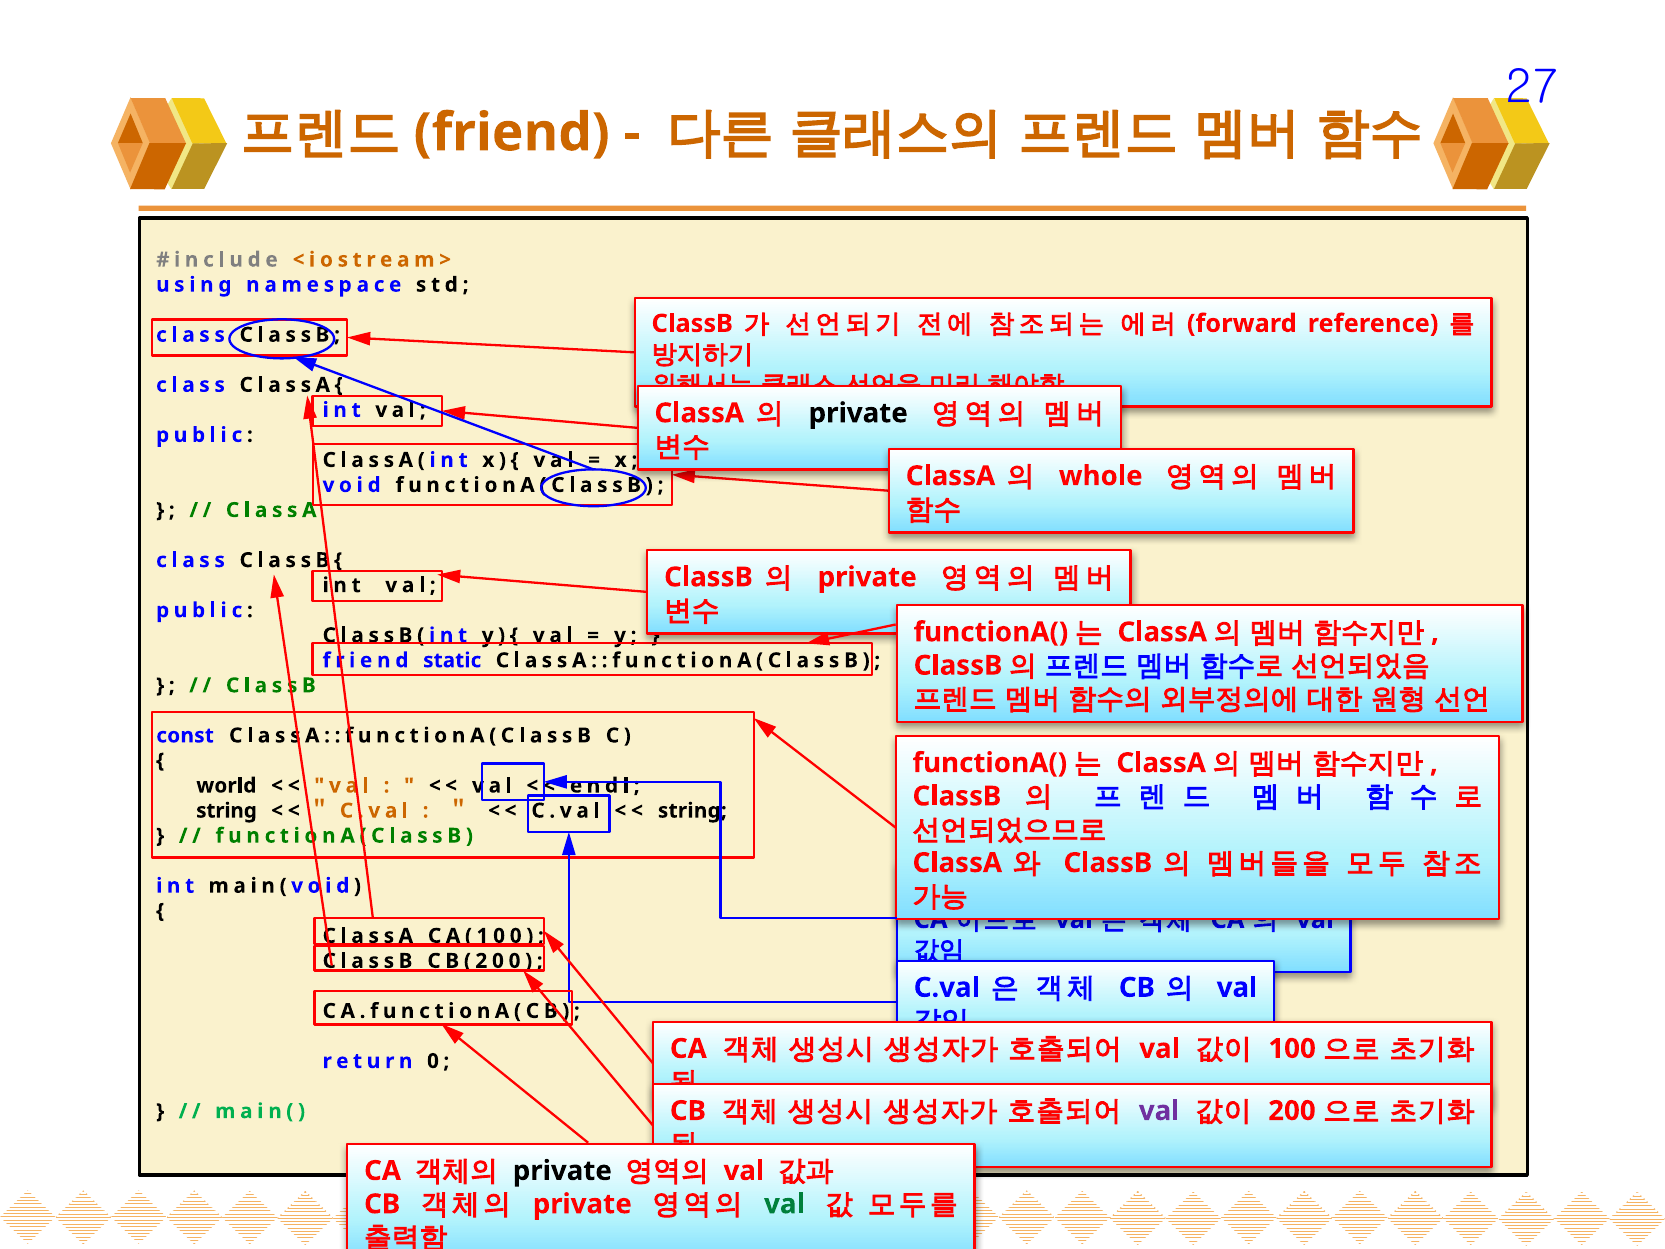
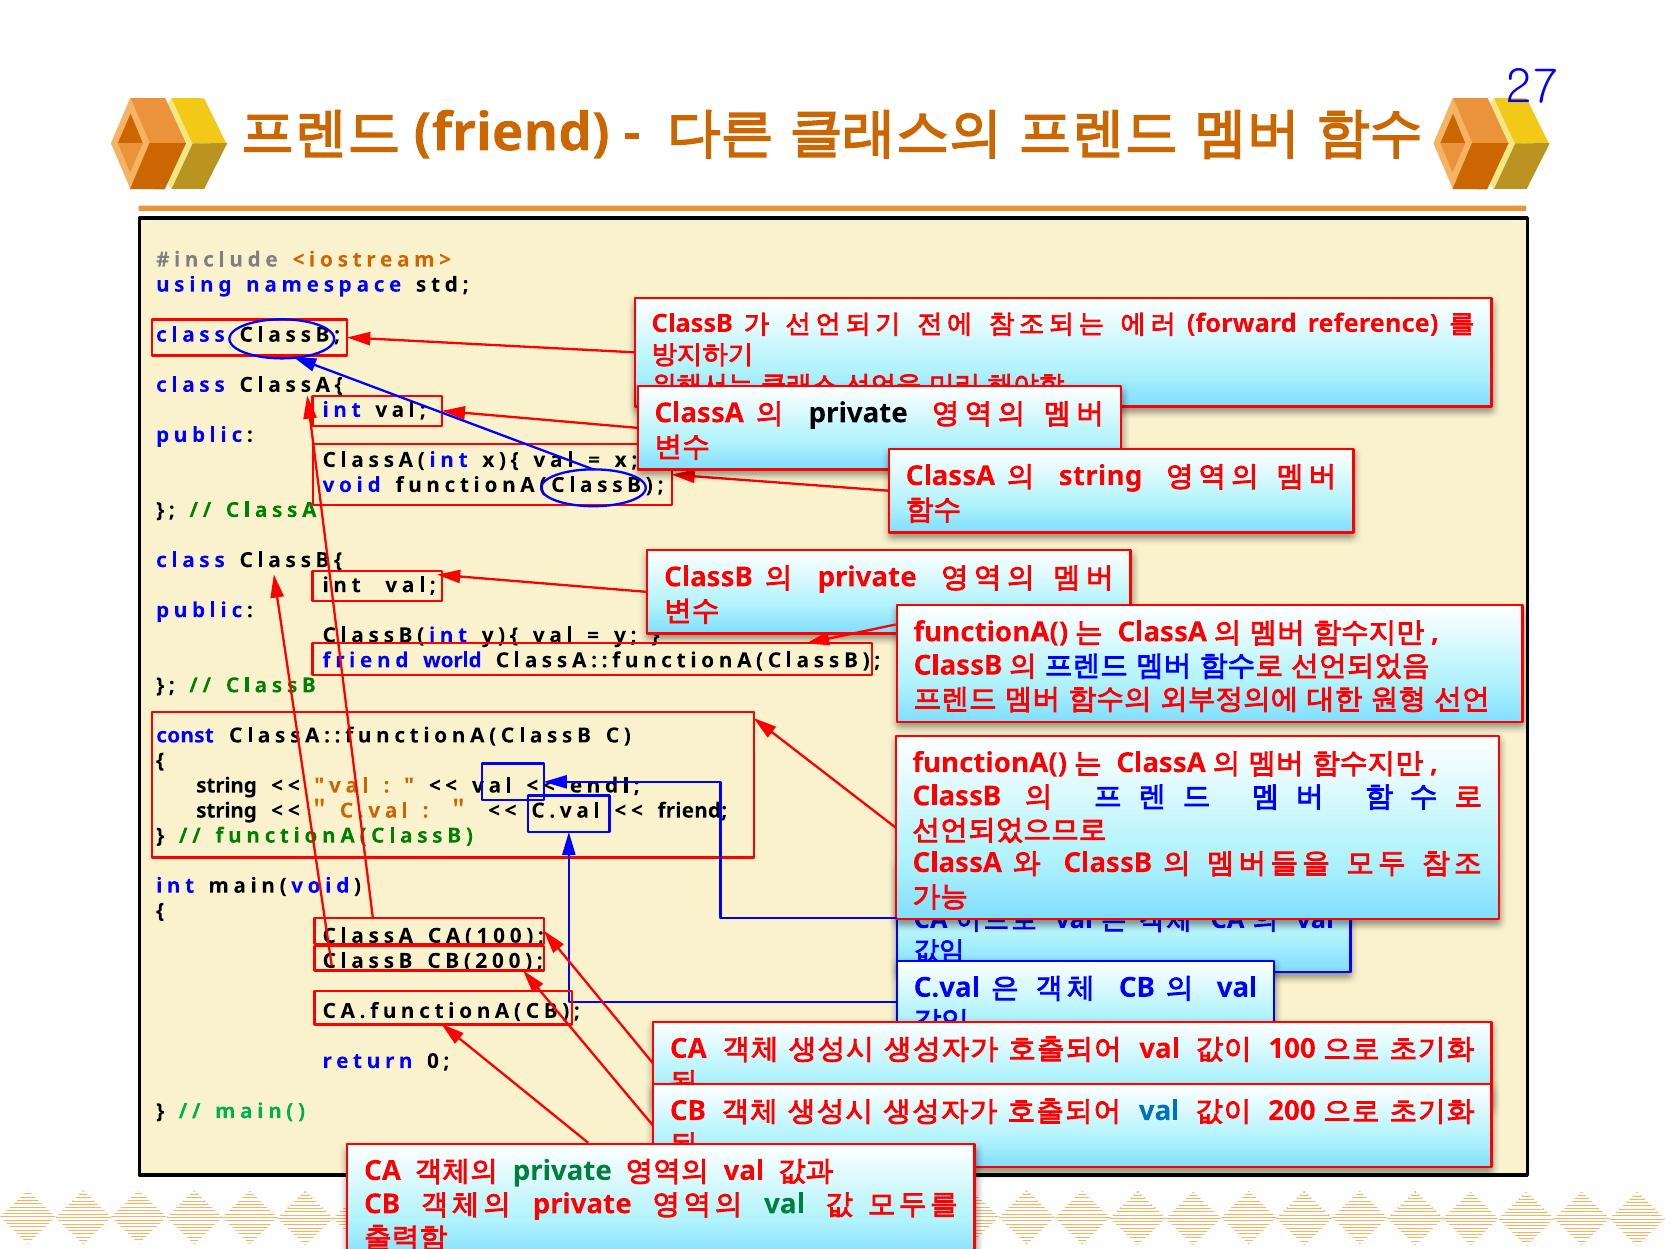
whole: whole -> string (1101, 476)
static: static -> world (452, 660)
world: world -> string (227, 786)
string: string -> friend (692, 811)
val colour: purple -> blue (1159, 1111)
private colour: black -> green (562, 1171)
